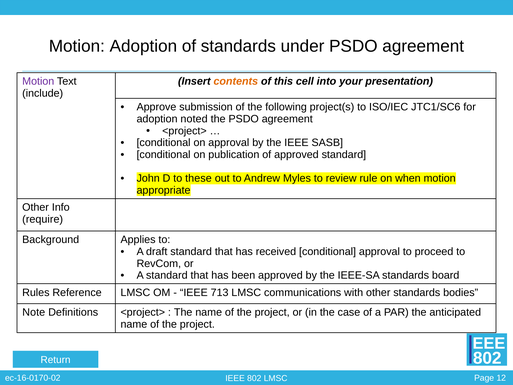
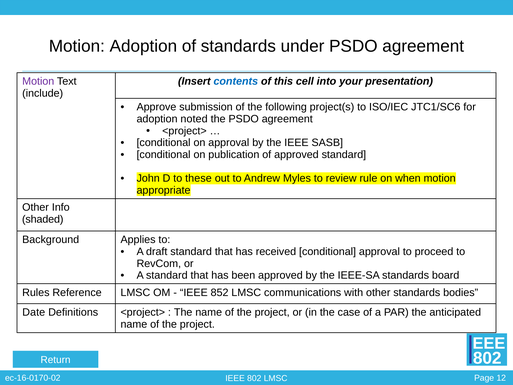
contents colour: orange -> blue (236, 81)
require: require -> shaded (43, 219)
713: 713 -> 852 (220, 292)
Note: Note -> Date (34, 312)
